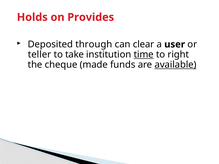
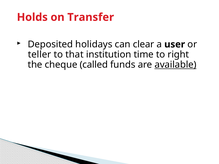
Provides: Provides -> Transfer (91, 17)
through: through -> holidays (94, 44)
take: take -> that (74, 55)
time underline: present -> none (144, 55)
made: made -> called (94, 65)
